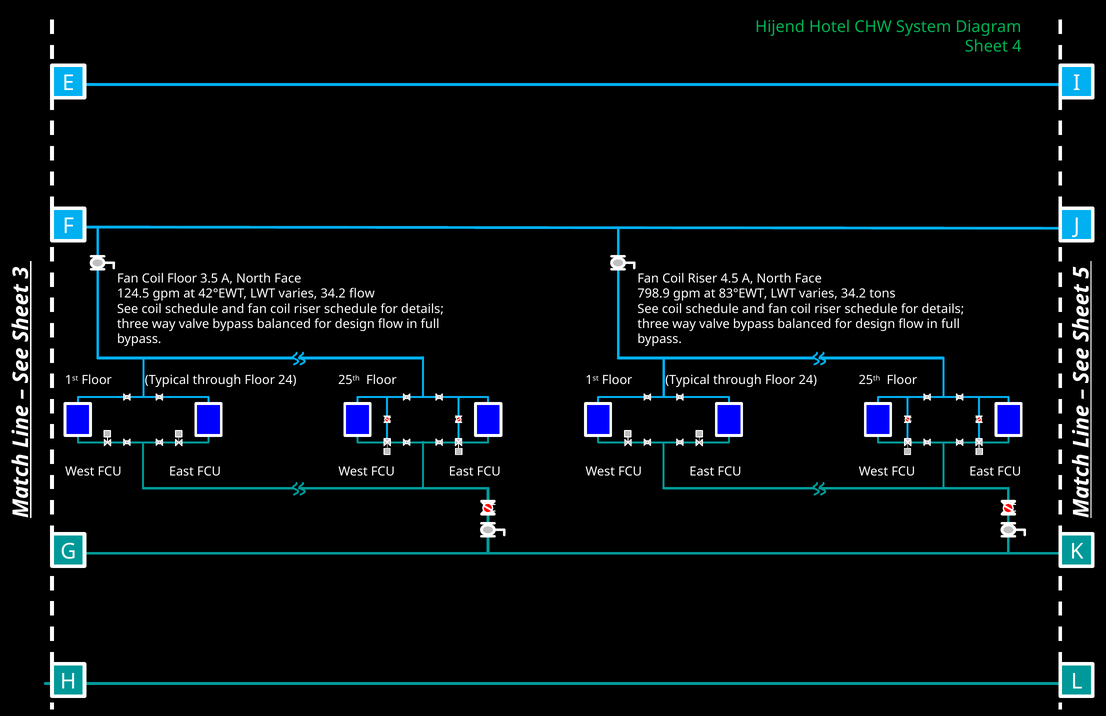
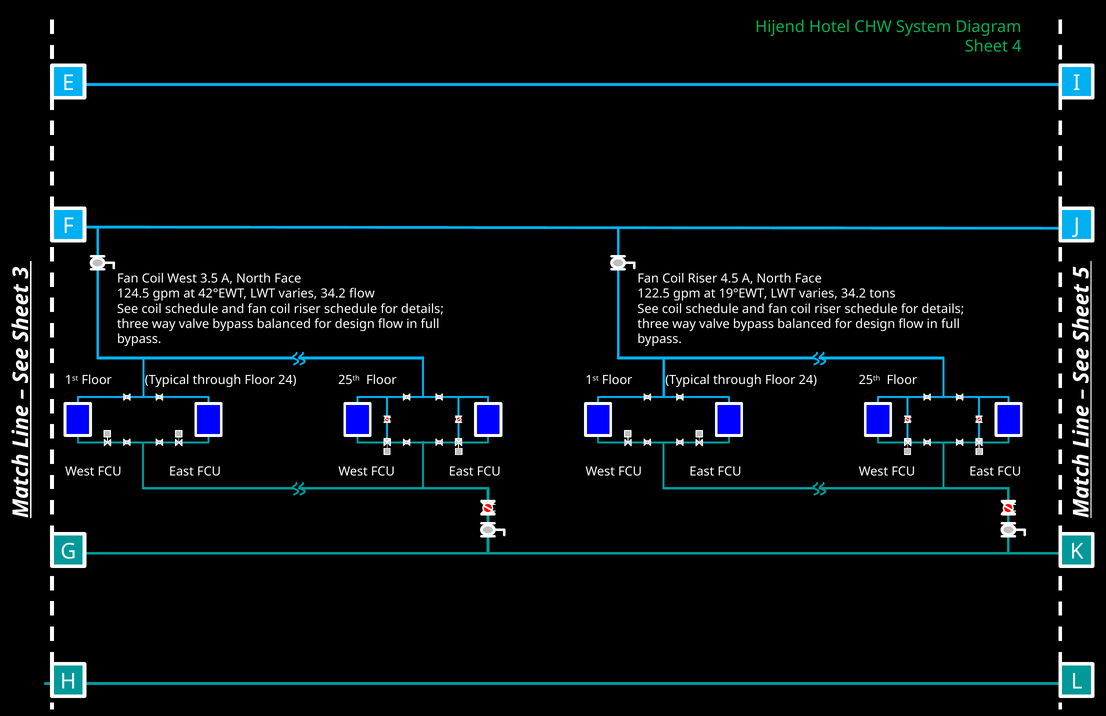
Coil Floor: Floor -> West (182, 278)
798.9: 798.9 -> 122.5 (654, 294)
83°EWT: 83°EWT -> 19°EWT (743, 294)
